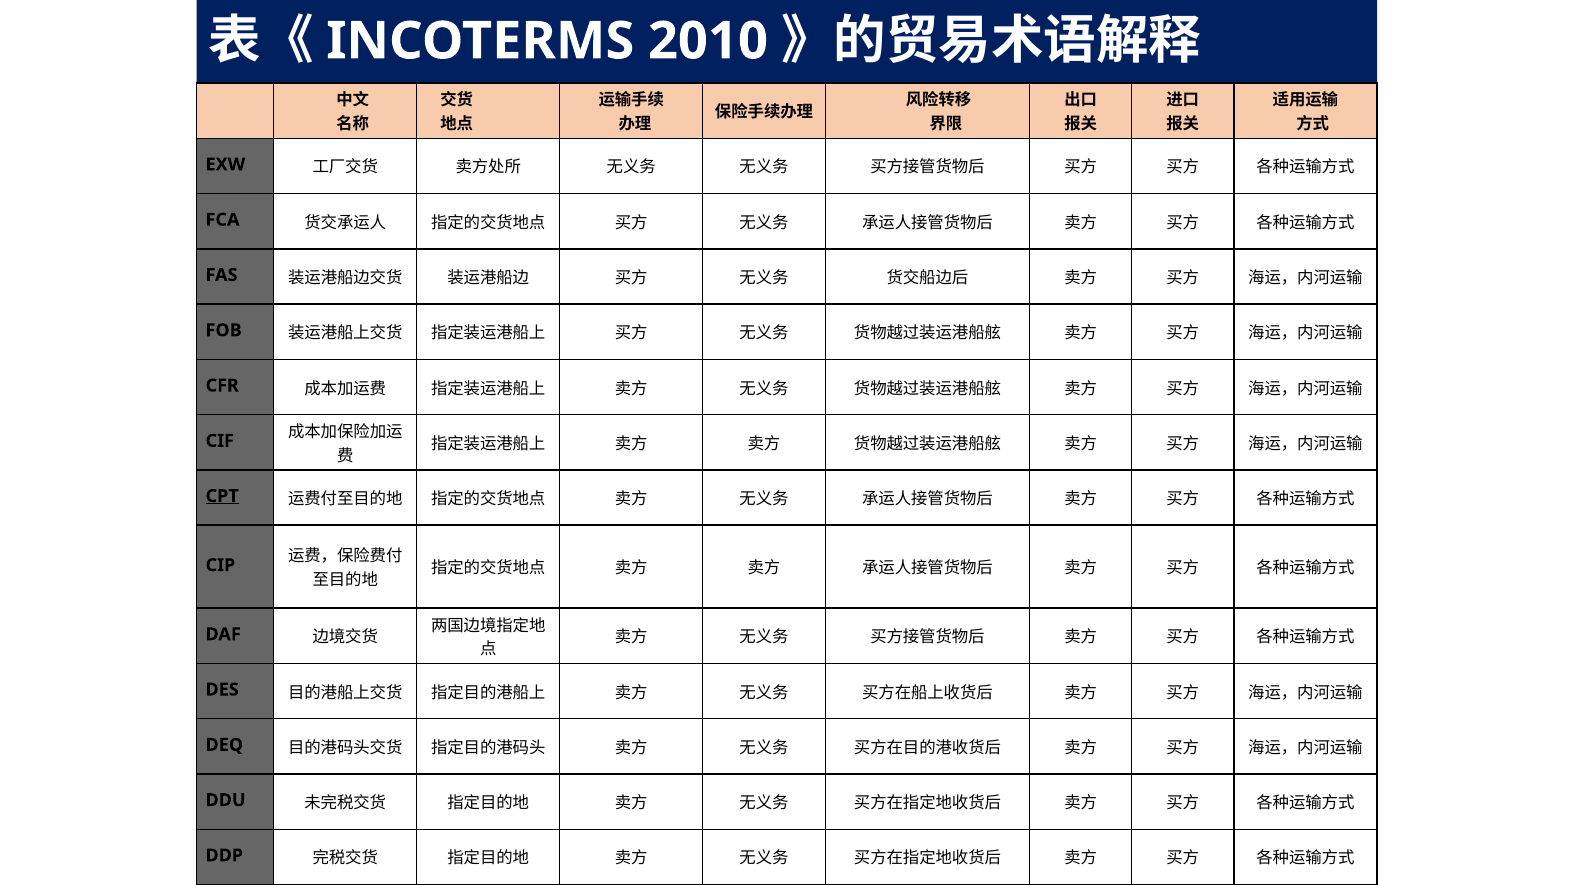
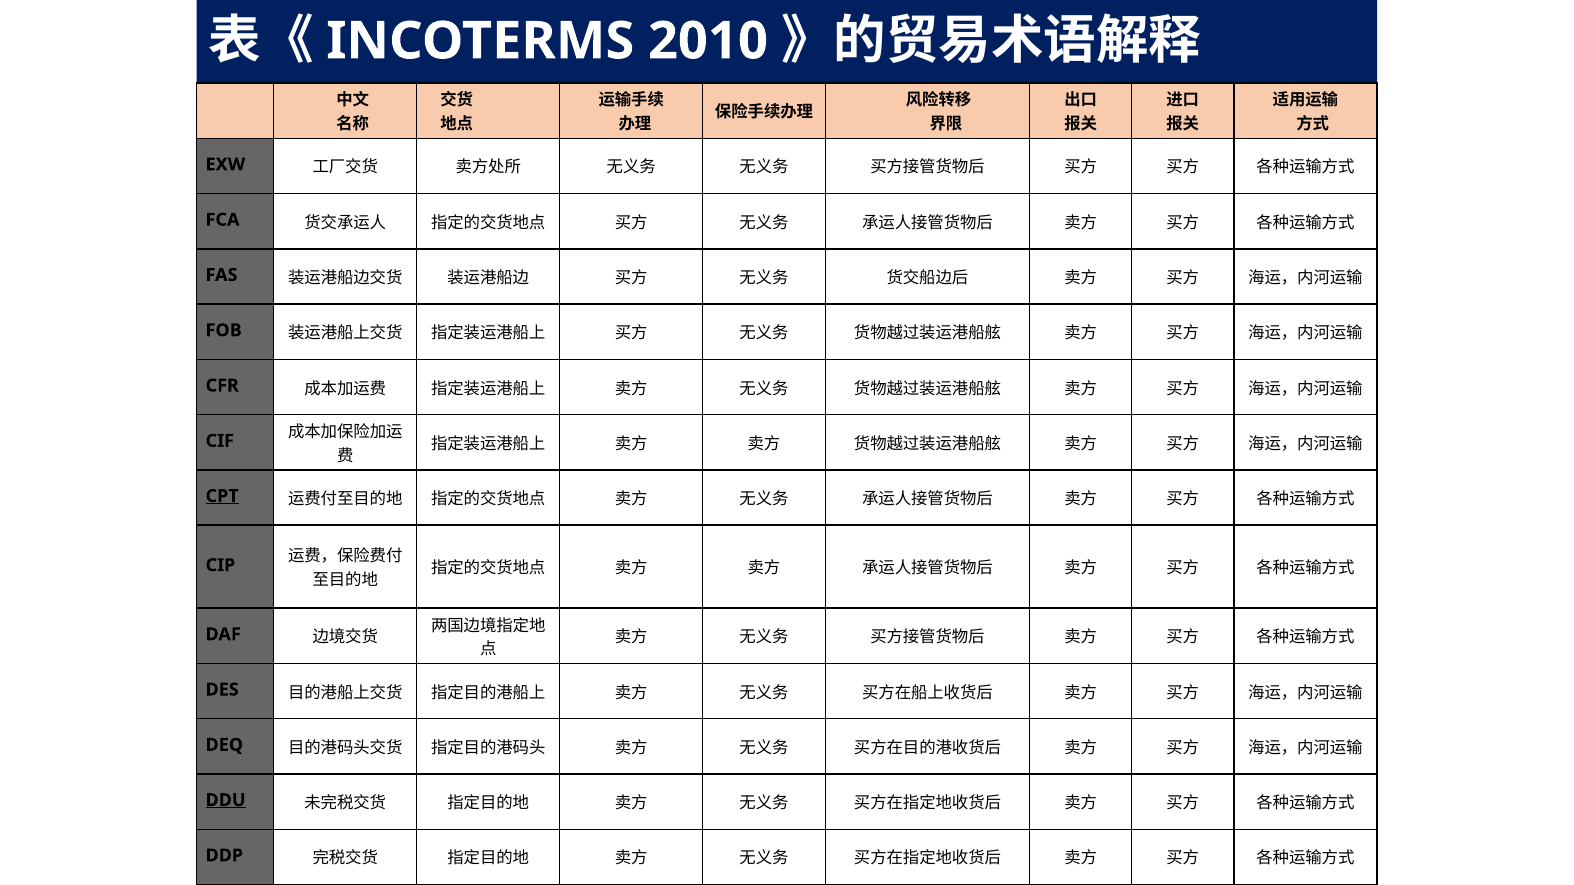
DDU underline: none -> present (226, 801)
